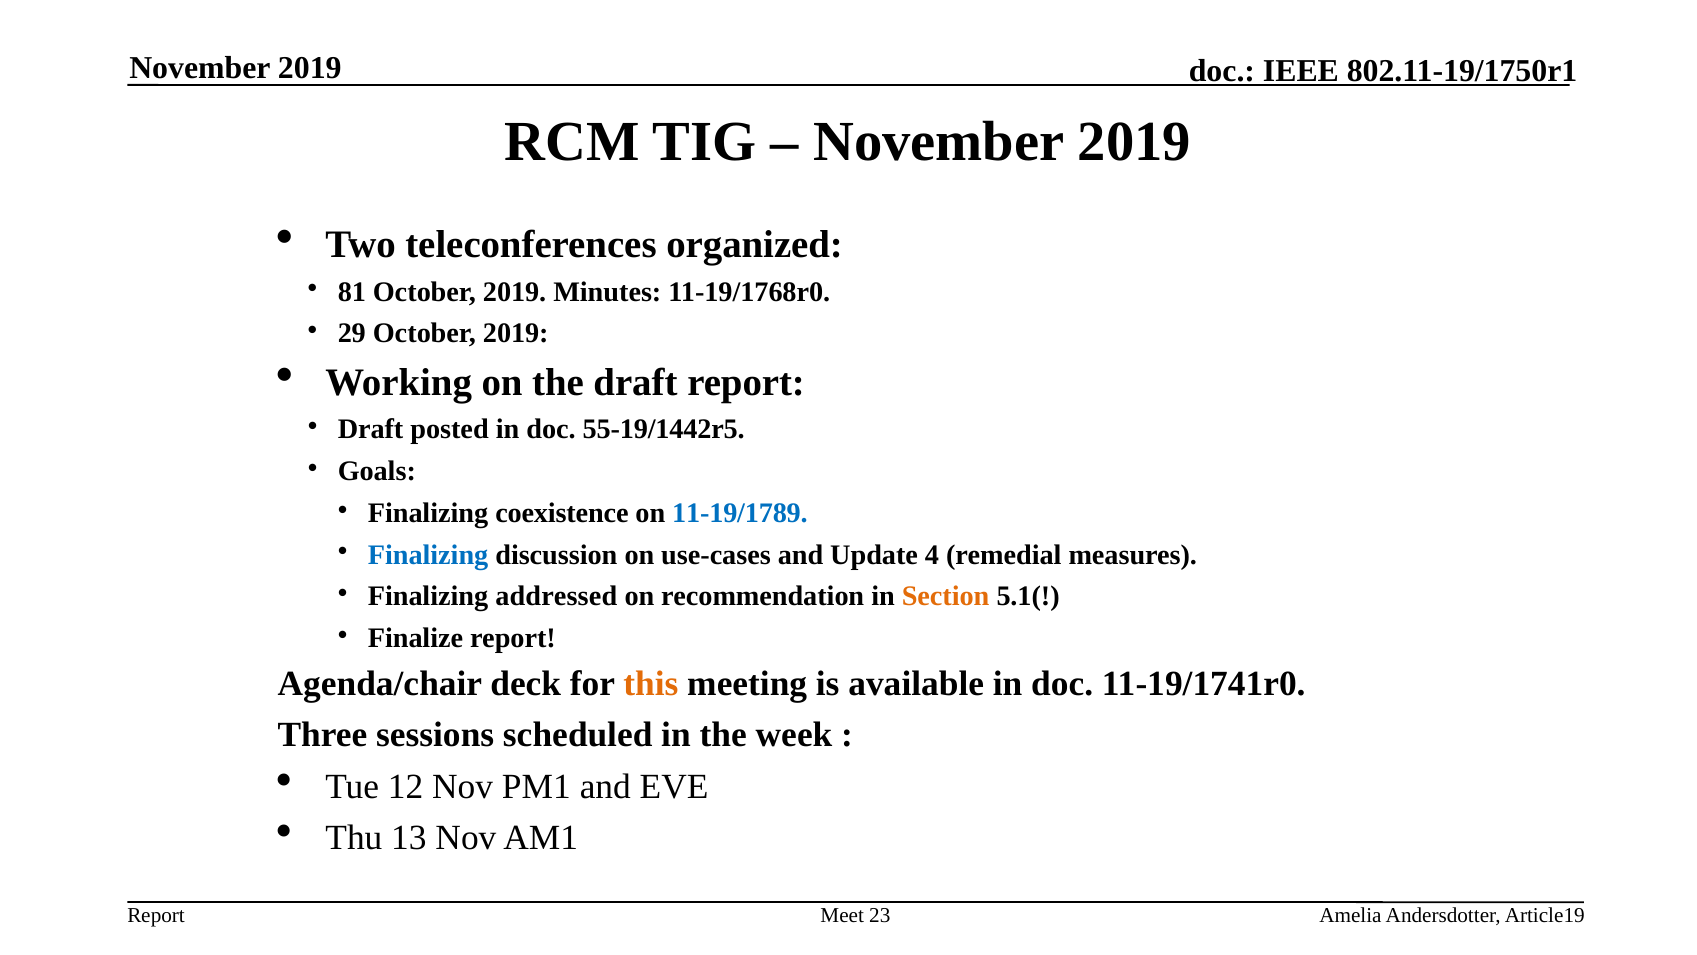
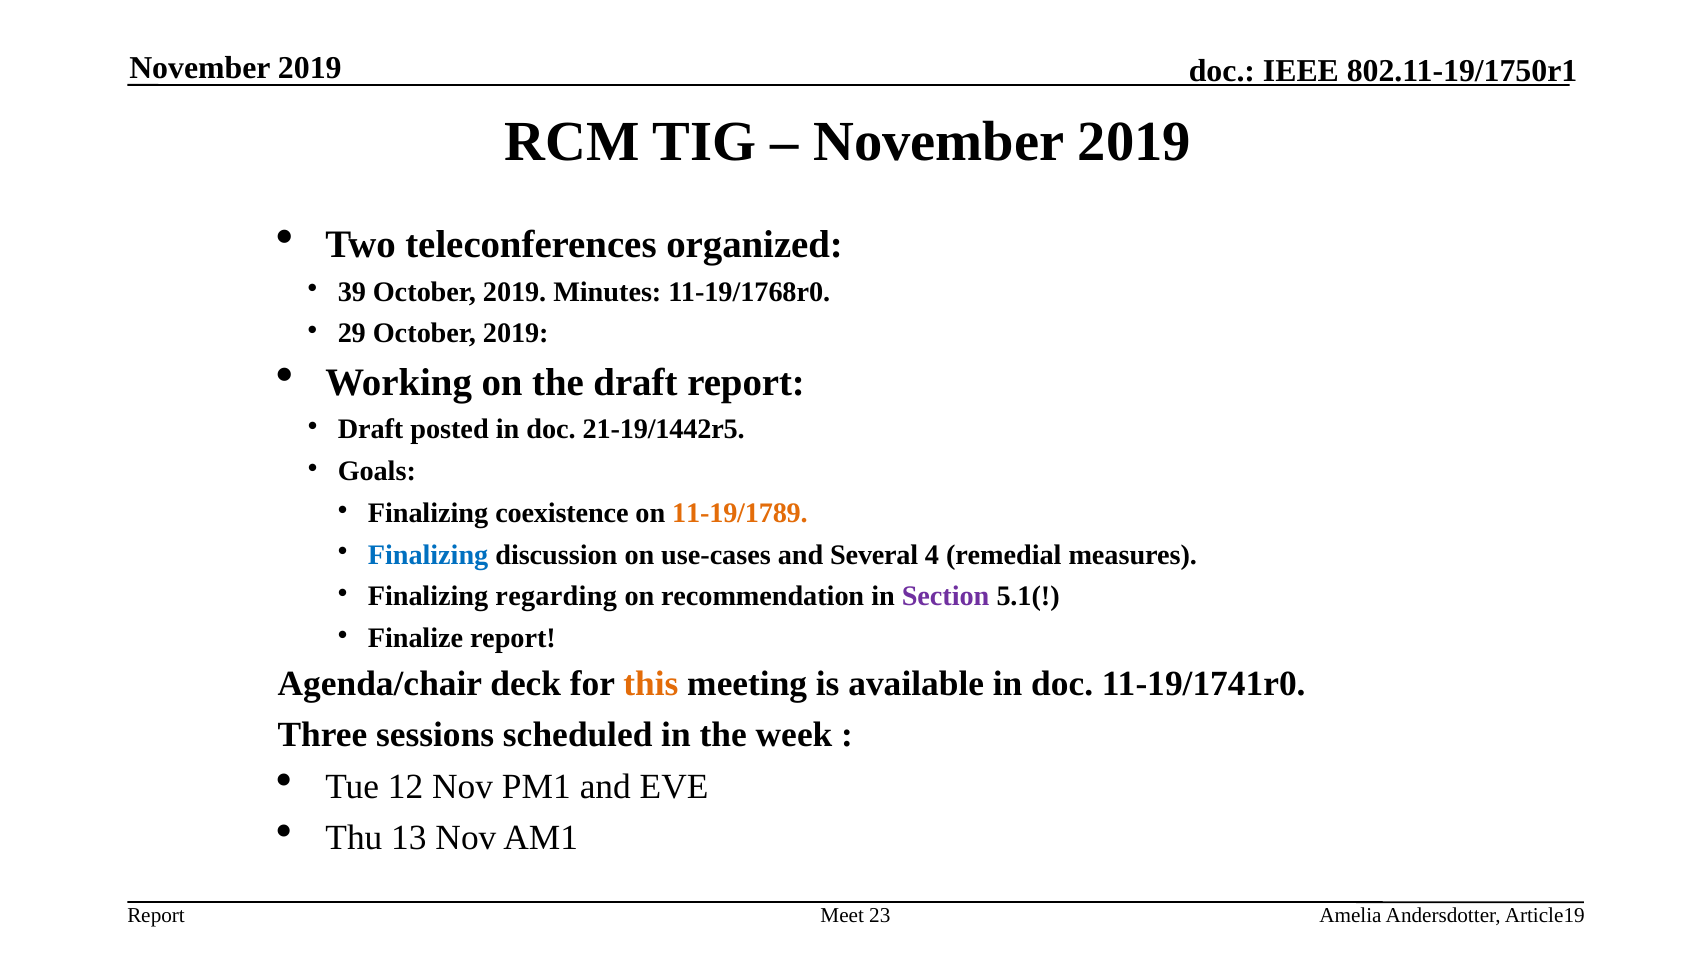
81: 81 -> 39 (352, 292)
55-19/1442r5: 55-19/1442r5 -> 21-19/1442r5 (664, 429)
11-19/1789 colour: blue -> orange (740, 513)
Update: Update -> Several (874, 555)
addressed: addressed -> regarding (556, 596)
Section colour: orange -> purple (946, 596)
